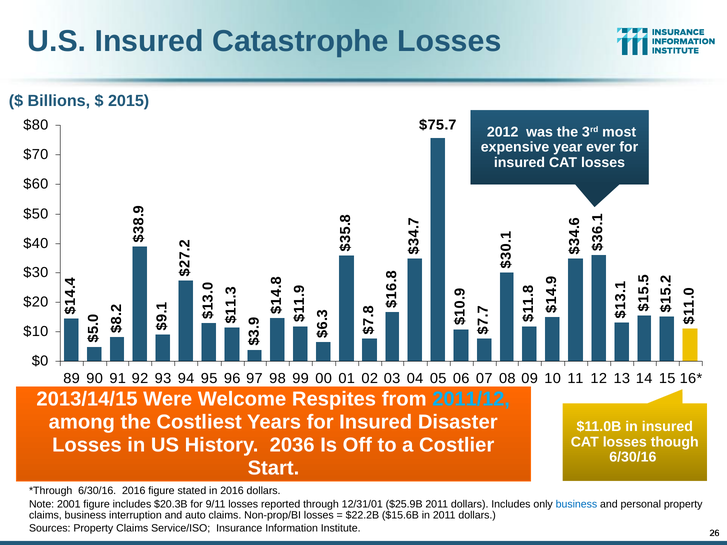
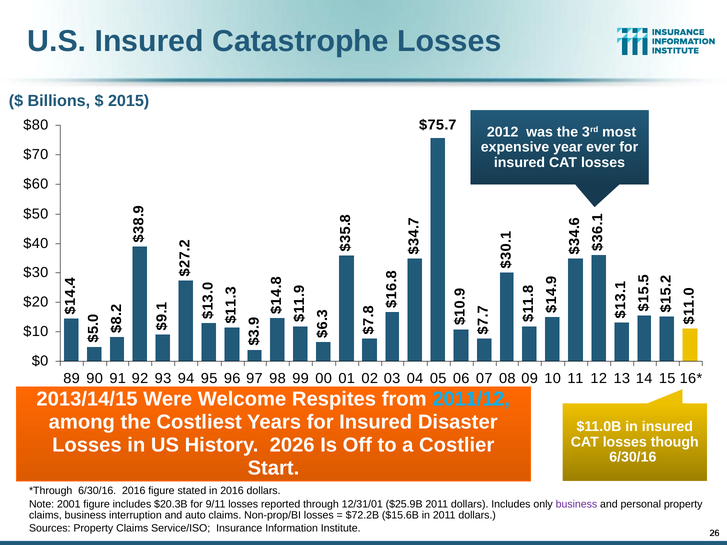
2036: 2036 -> 2026 (292, 445)
business colour: blue -> purple (576, 504)
$22.2B: $22.2B -> $72.2B (362, 515)
